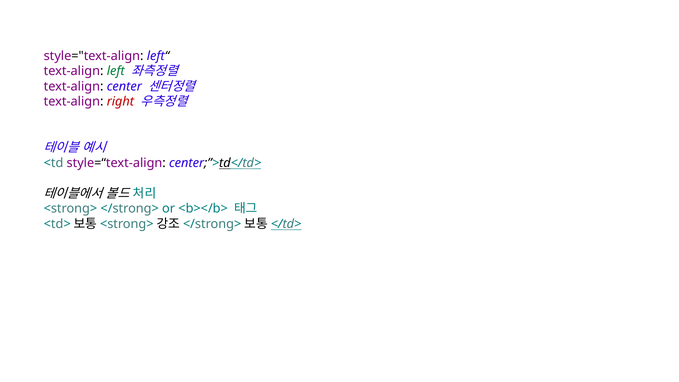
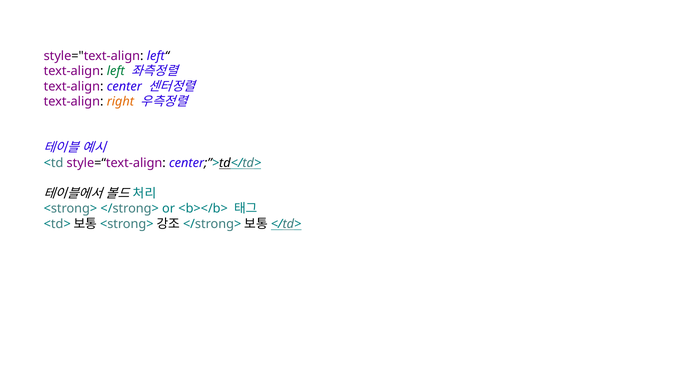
right colour: red -> orange (120, 102)
